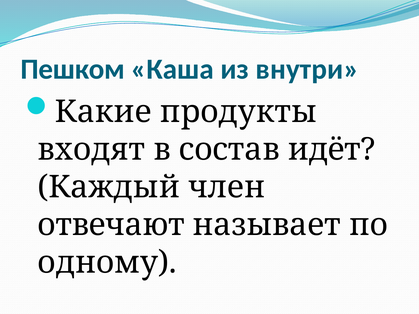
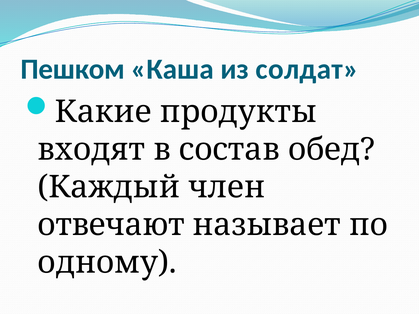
внутри: внутри -> солдат (307, 69)
идёт: идёт -> обед (332, 150)
